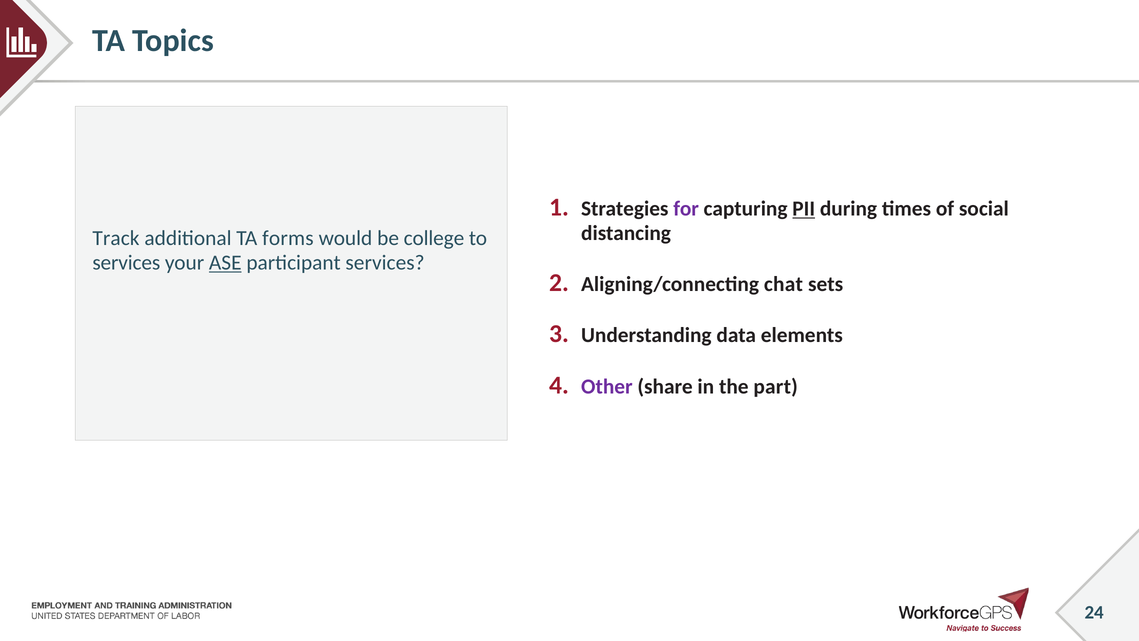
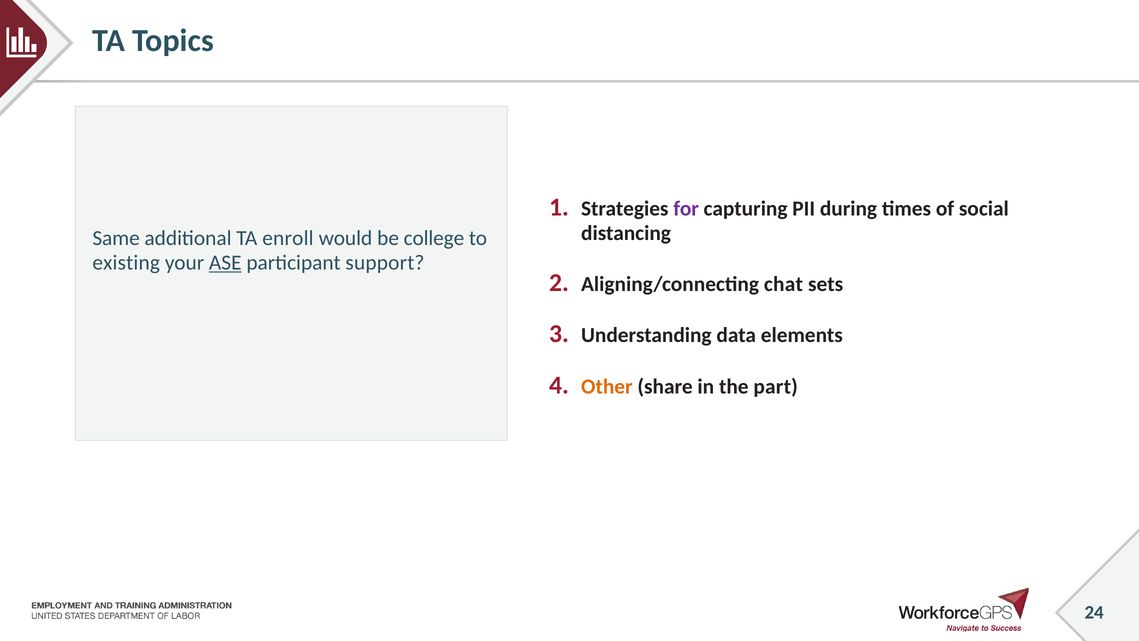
PII underline: present -> none (804, 209)
Track: Track -> Same (116, 238)
forms: forms -> enroll (288, 238)
services: services -> existing (126, 263)
participant services: services -> support (385, 263)
Other colour: purple -> orange (607, 386)
